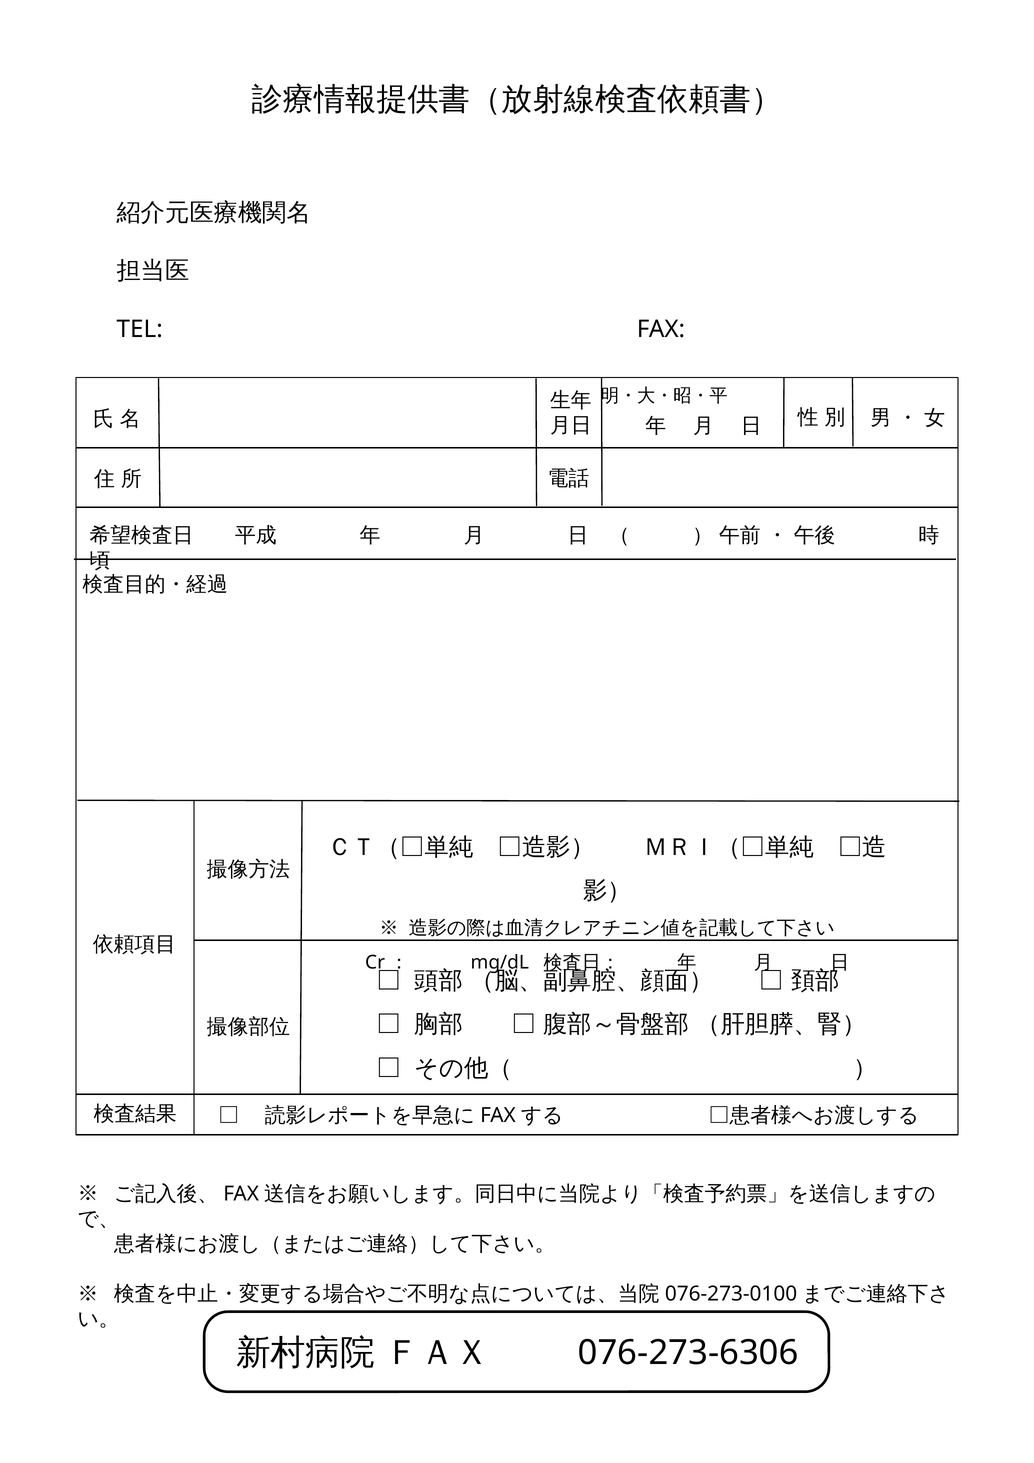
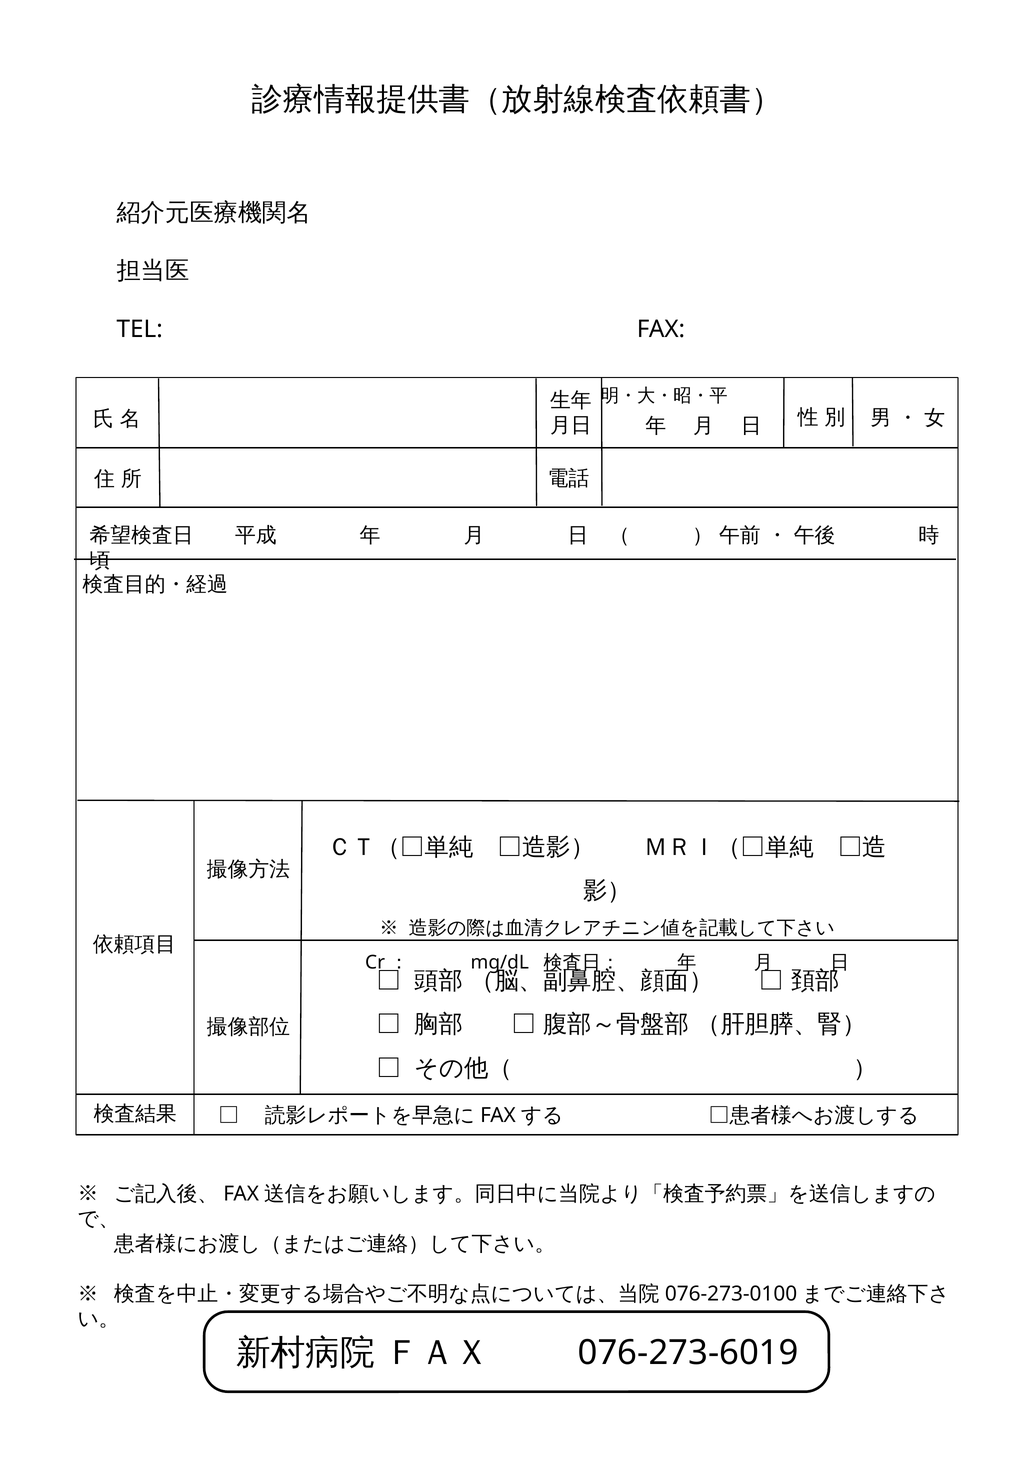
076-273-6306: 076-273-6306 -> 076-273-6019 (688, 1352)
